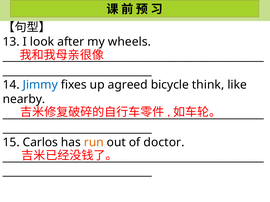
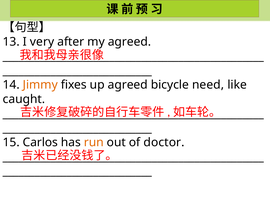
look: look -> very (42, 42)
my wheels: wheels -> agreed (129, 42)
Jimmy colour: blue -> orange (40, 85)
think: think -> need (208, 85)
nearby: nearby -> caught (24, 99)
